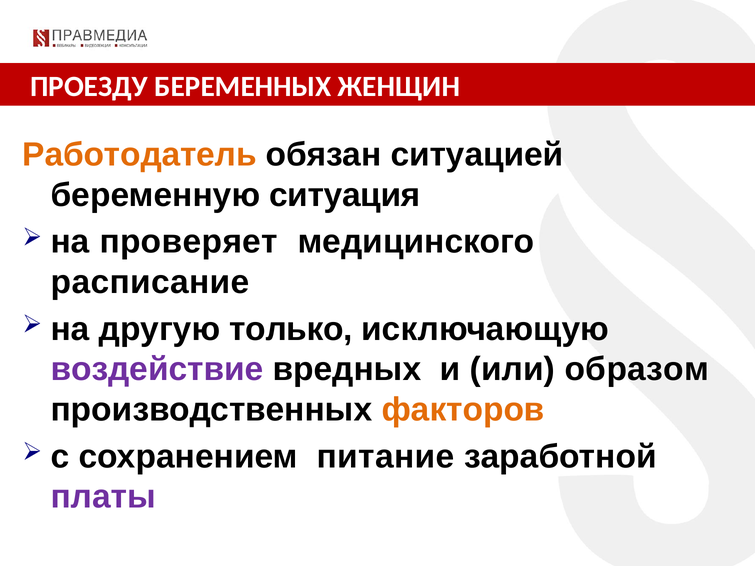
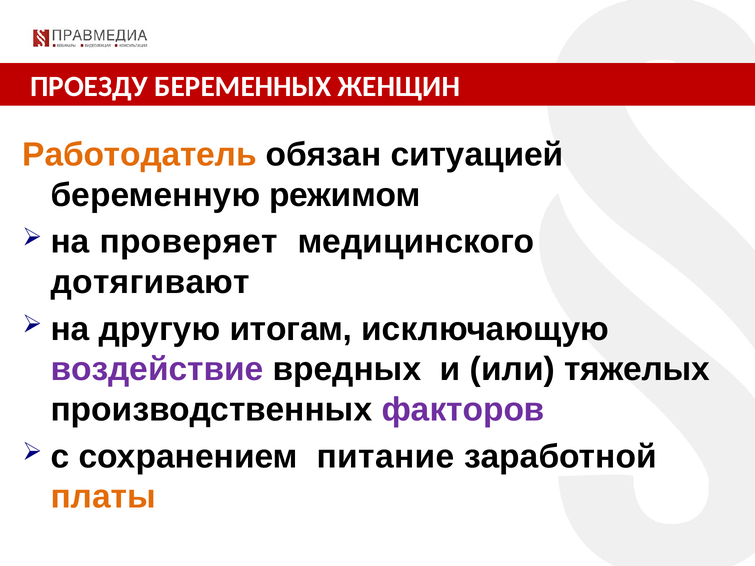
ситуация: ситуация -> режимом (345, 195)
расписание: расписание -> дотягивают (150, 282)
только: только -> итогам (291, 329)
образом: образом -> тяжелых (637, 370)
факторов colour: orange -> purple (463, 410)
платы colour: purple -> orange (103, 497)
